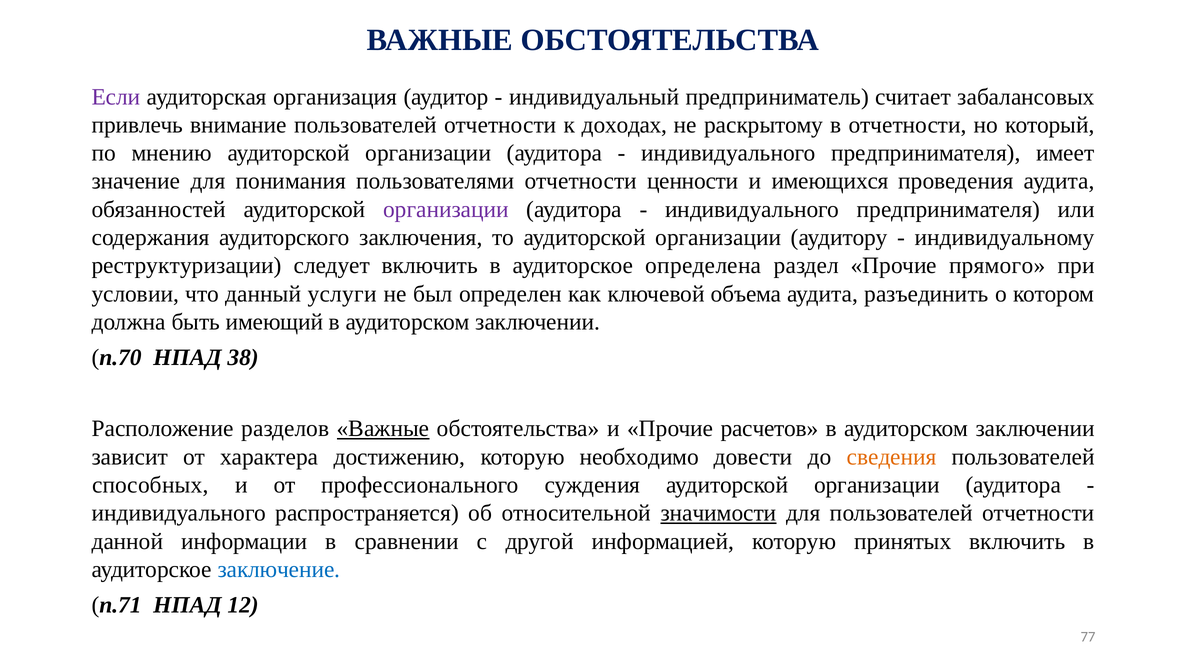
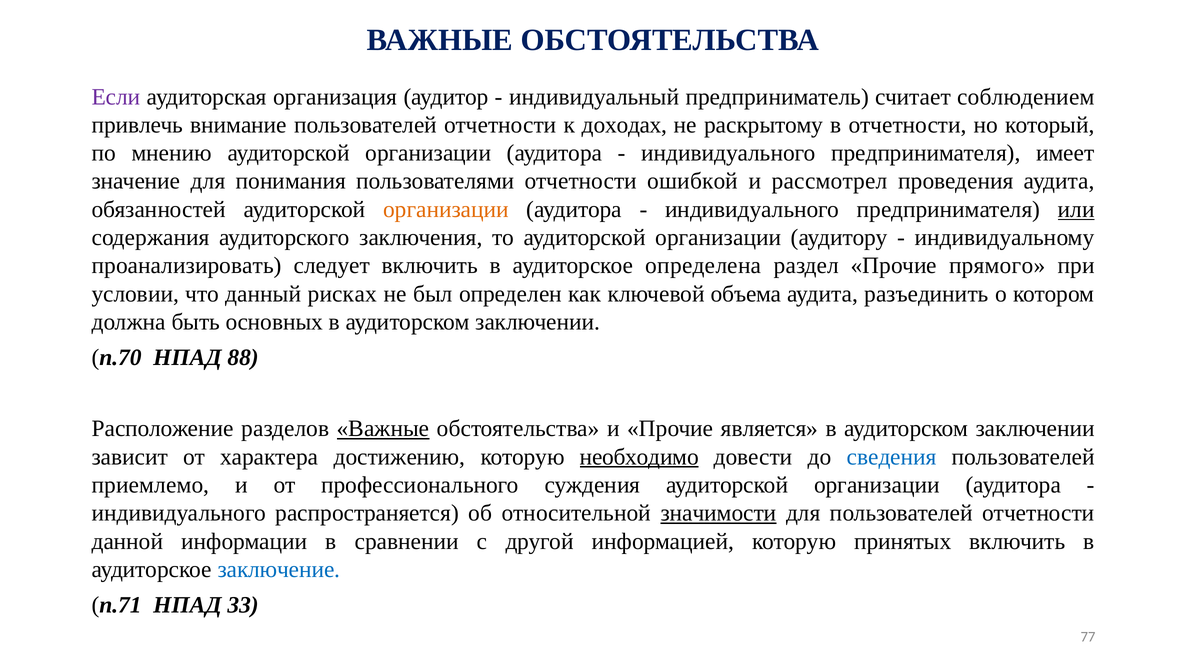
забалансовых: забалансовых -> соблюдением (1026, 97)
ценности: ценности -> ошибкой (693, 181)
имеющихся: имеющихся -> рассмотрел (830, 181)
организации colour: purple -> orange (446, 209)
или underline: none -> present (1076, 209)
реструктуризации: реструктуризации -> проанализировать (187, 266)
услуги: услуги -> рисках (342, 294)
имеющий: имеющий -> основных (274, 322)
38: 38 -> 88 (243, 358)
расчетов: расчетов -> является (769, 429)
необходимо underline: none -> present (639, 457)
сведения colour: orange -> blue (892, 457)
способных: способных -> приемлемо (150, 485)
12: 12 -> 33 (243, 605)
